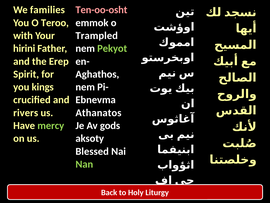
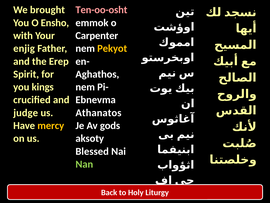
families: families -> brought (47, 10)
Teroo: Teroo -> Ensho (55, 23)
Trampled: Trampled -> Carpenter (97, 36)
hirini: hirini -> enjig (24, 48)
Pekyot colour: light green -> yellow (112, 48)
rivers: rivers -> judge (26, 113)
mercy colour: light green -> yellow (51, 125)
